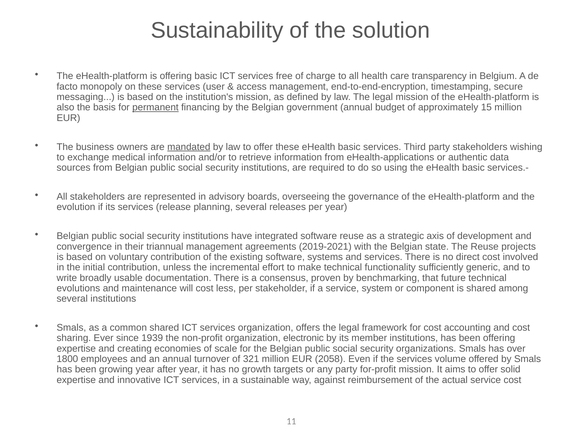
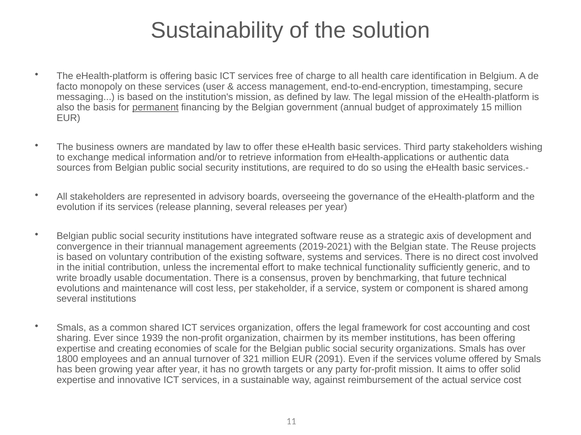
transparency: transparency -> identification (439, 76)
mandated underline: present -> none (189, 147)
electronic: electronic -> chairmen (303, 339)
2058: 2058 -> 2091 (330, 360)
